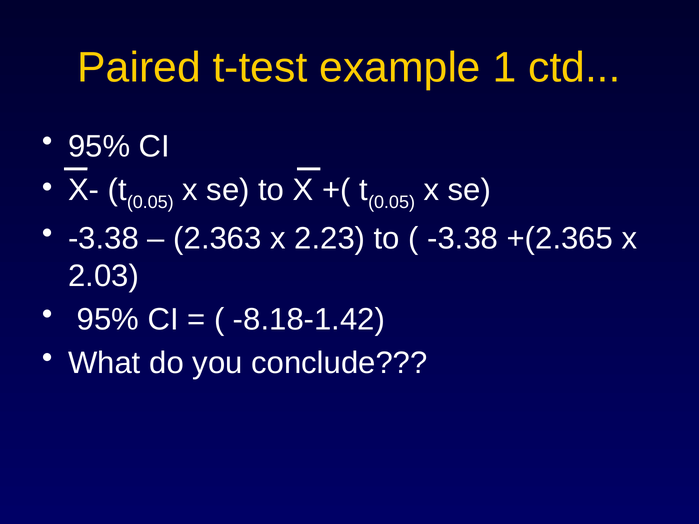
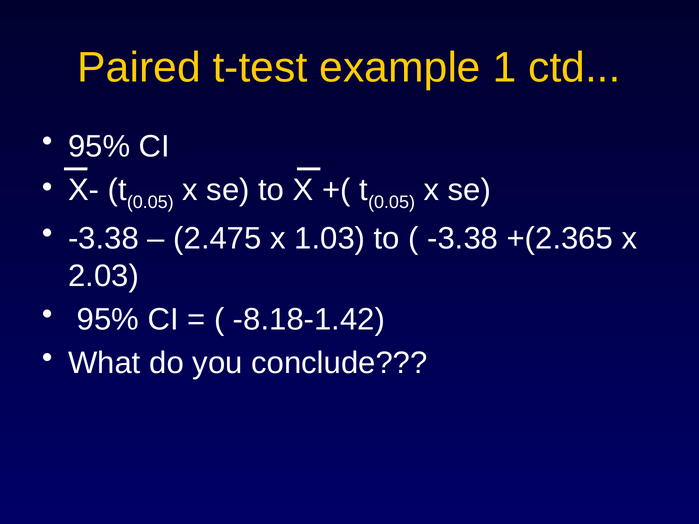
2.363: 2.363 -> 2.475 (217, 239)
2.23: 2.23 -> 1.03 (330, 239)
